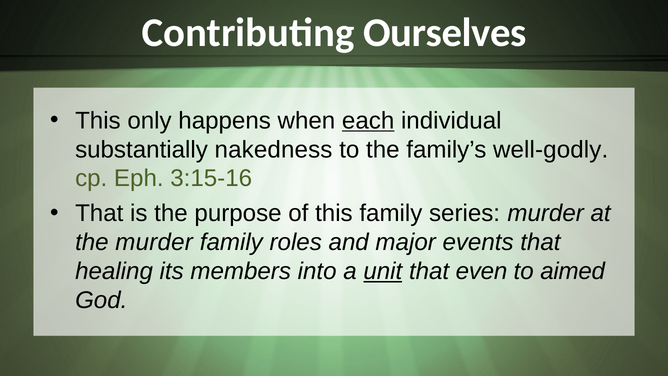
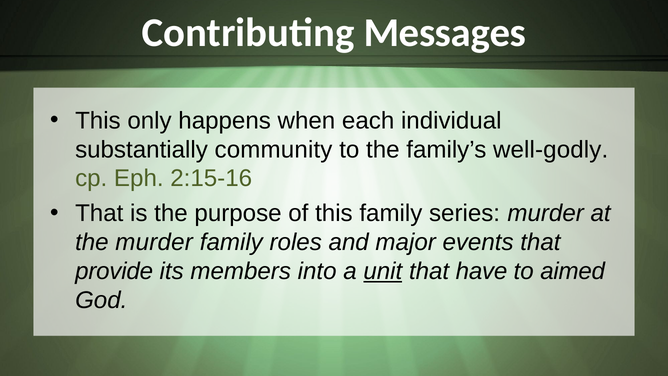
Ourselves: Ourselves -> Messages (445, 33)
each underline: present -> none (368, 121)
nakedness: nakedness -> community (274, 149)
3:15-16: 3:15-16 -> 2:15-16 (211, 178)
healing: healing -> provide (114, 271)
even: even -> have (482, 271)
